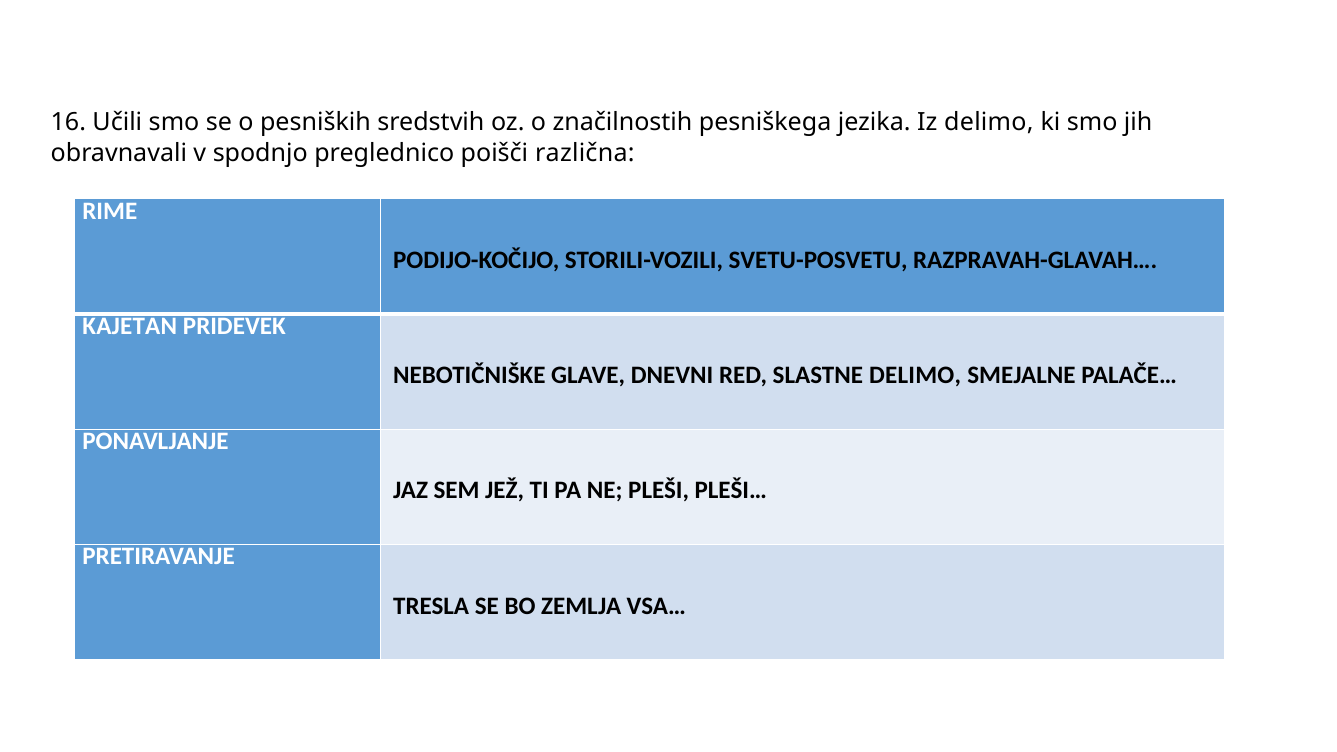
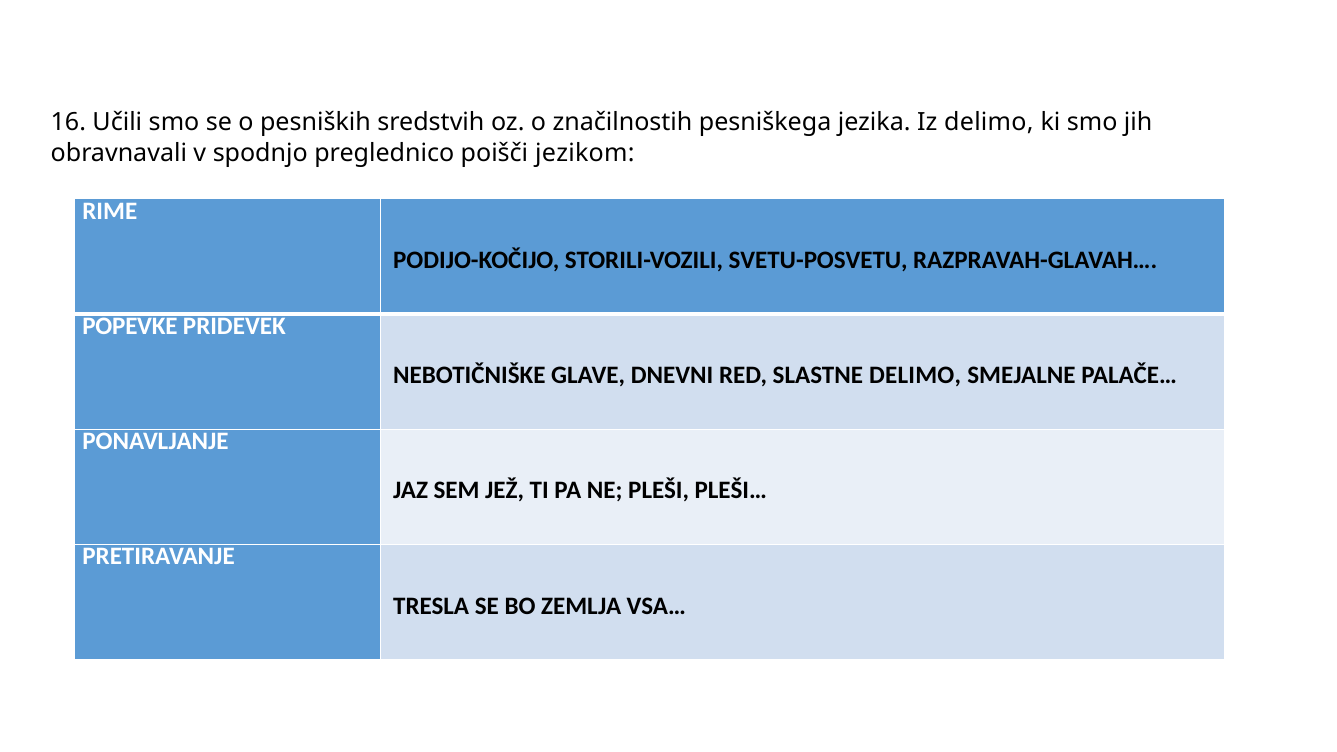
različna: različna -> jezikom (585, 153)
KAJETAN: KAJETAN -> POPEVKE (130, 326)
